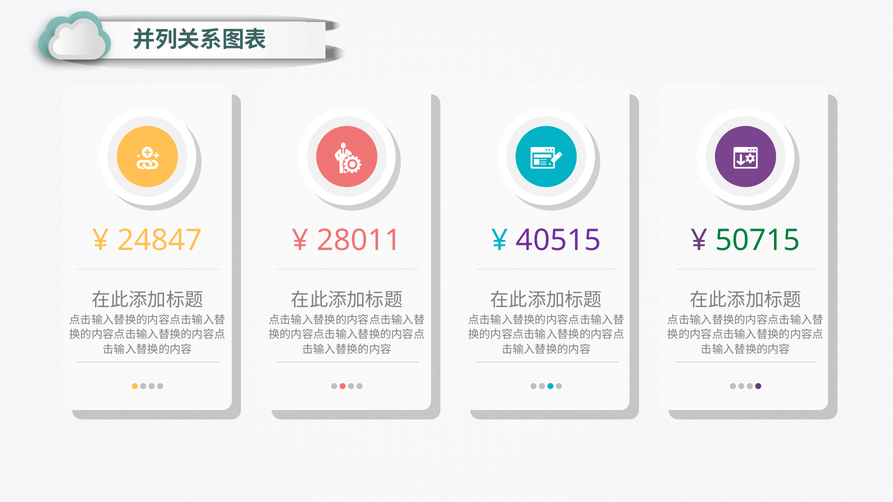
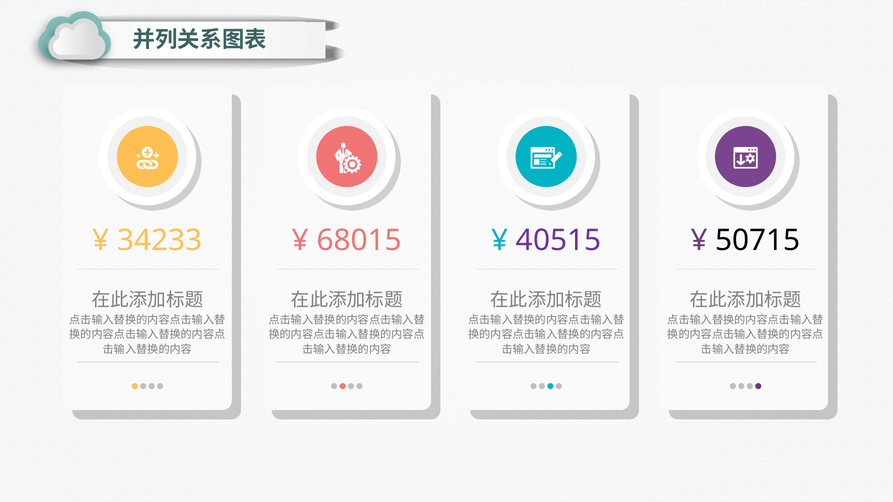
24847: 24847 -> 34233 (160, 241)
28011: 28011 -> 68015 (359, 241)
50715 colour: green -> black (758, 241)
